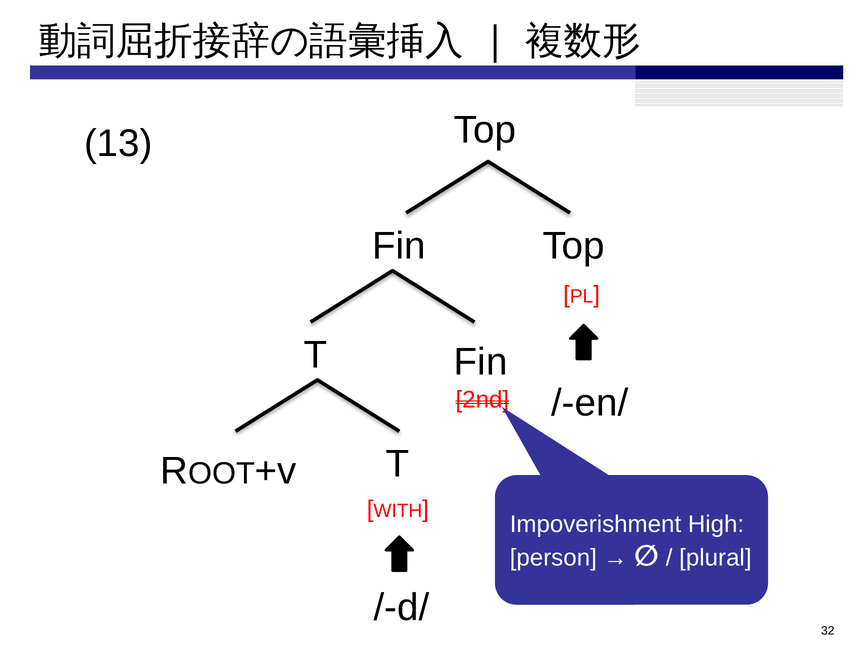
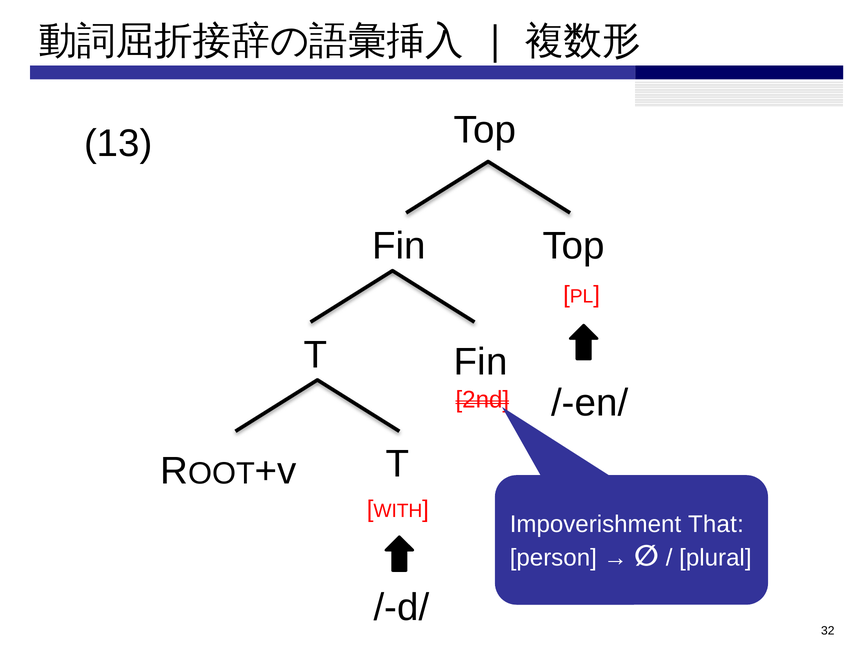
High: High -> That (716, 524)
